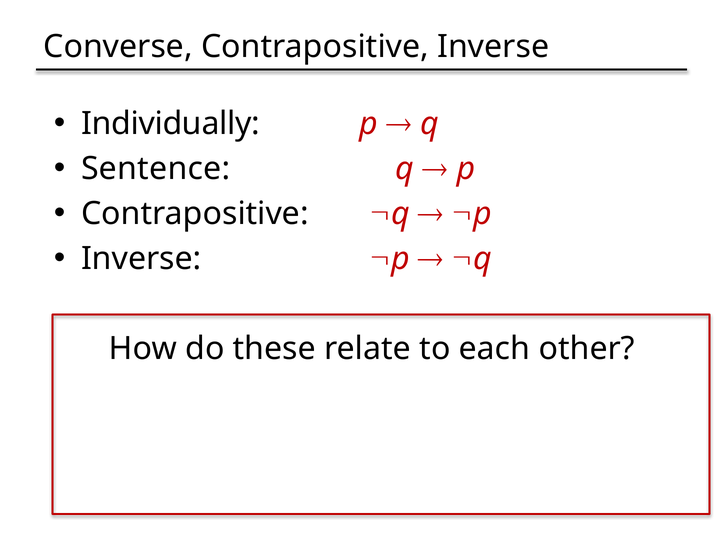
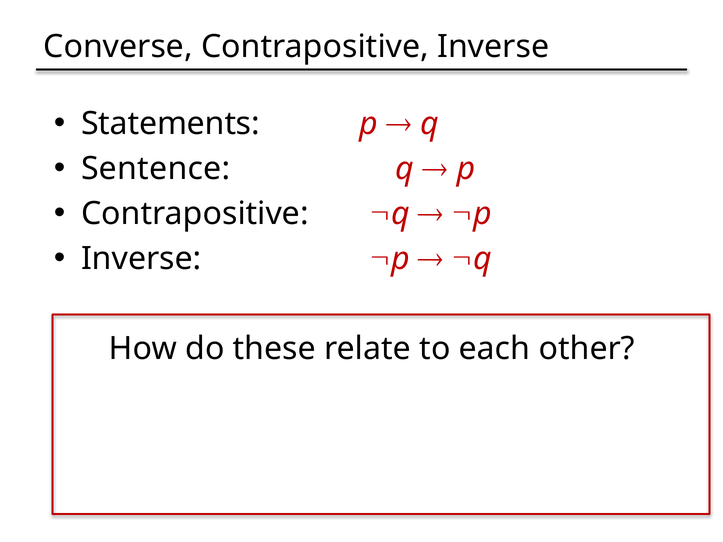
Individually: Individually -> Statements (170, 124)
